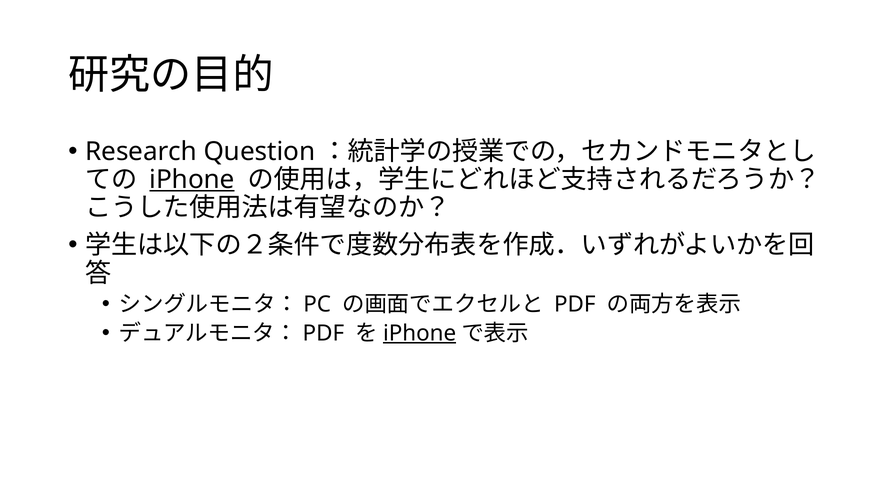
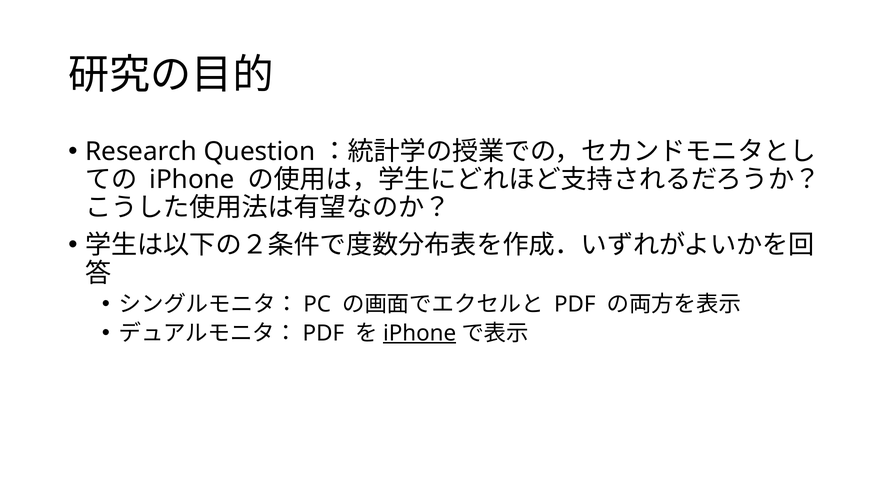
iPhone underline: present -> none (192, 180)
